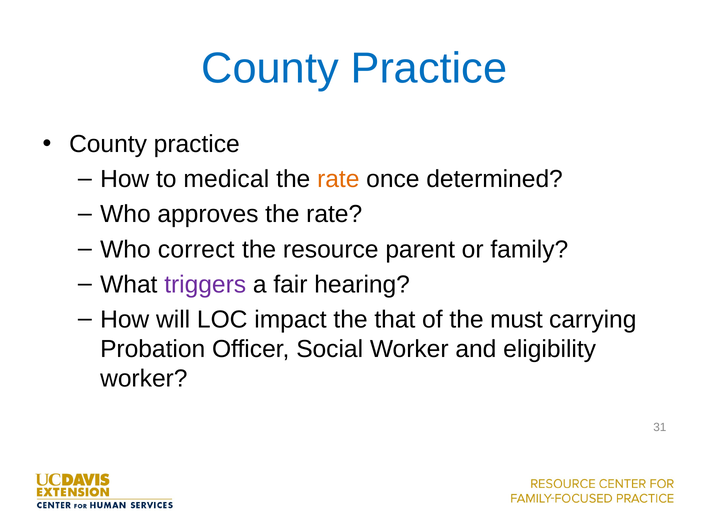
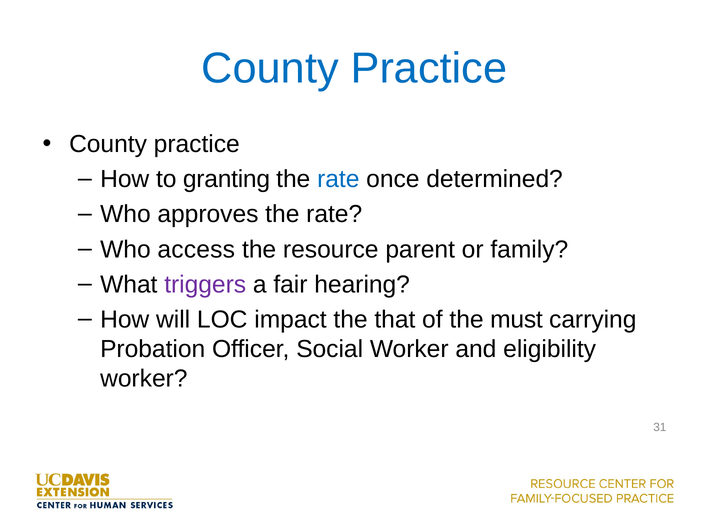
medical: medical -> granting (227, 179)
rate colour: orange -> blue (338, 179)
correct: correct -> access (196, 249)
